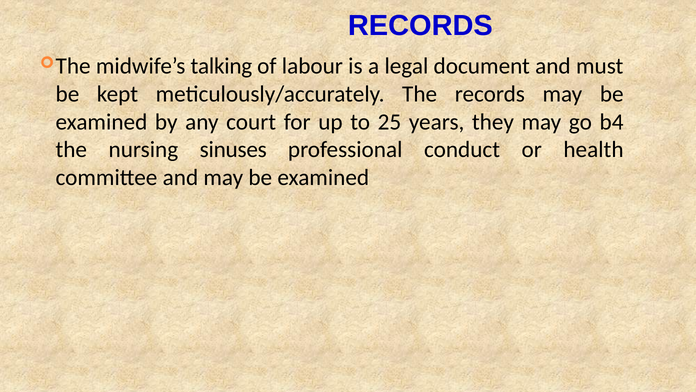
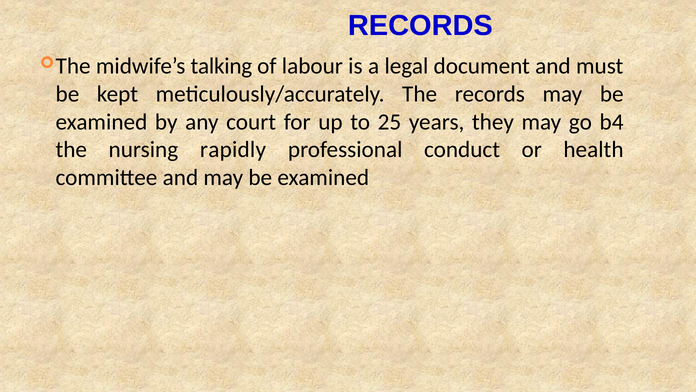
sinuses: sinuses -> rapidly (233, 150)
